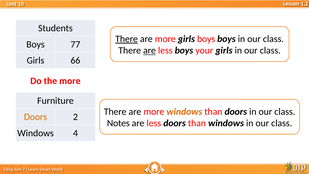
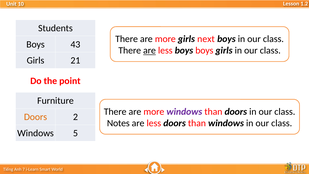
There underline: present -> none (127, 39)
girls boys: boys -> next (206, 39)
77: 77 -> 43 (75, 44)
boys your: your -> boys (204, 50)
66: 66 -> 21 (75, 60)
the more: more -> point (70, 81)
windows colour: orange -> purple (184, 111)
4: 4 -> 5 (75, 133)
